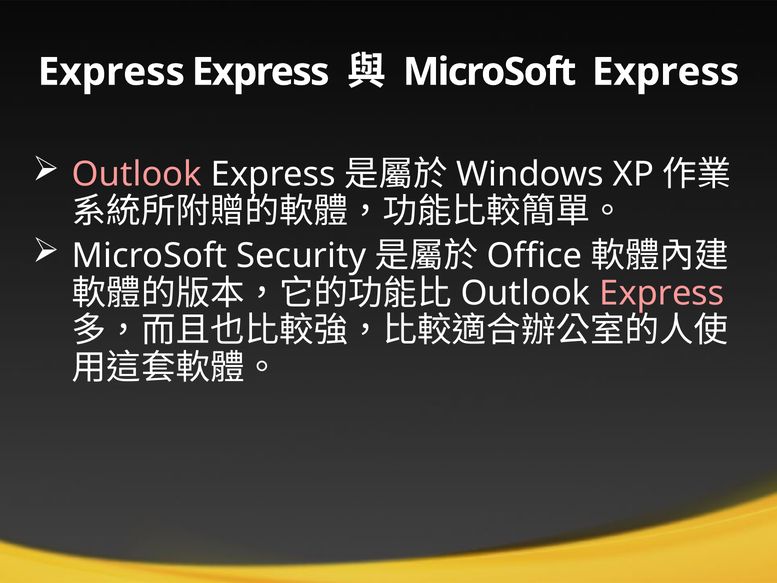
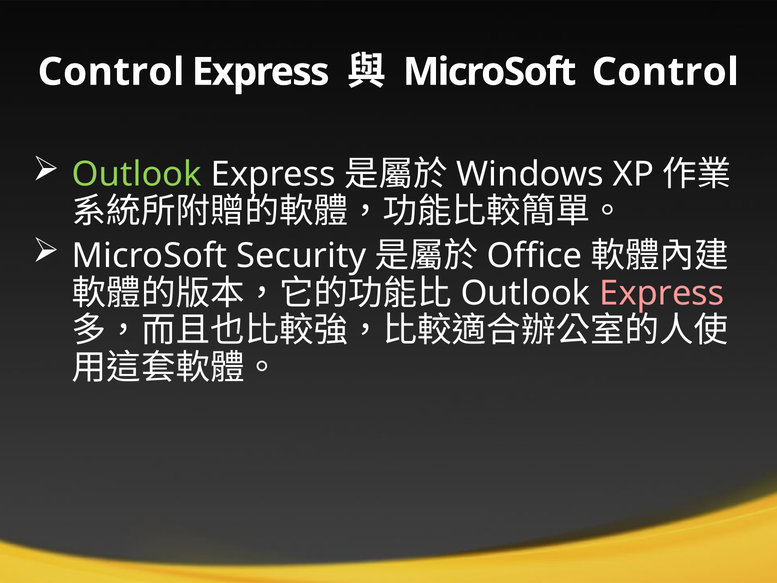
Express: Express -> Control (111, 72)
MicroSoft Express: Express -> Control (665, 72)
Outlook colour: pink -> light green (137, 174)
